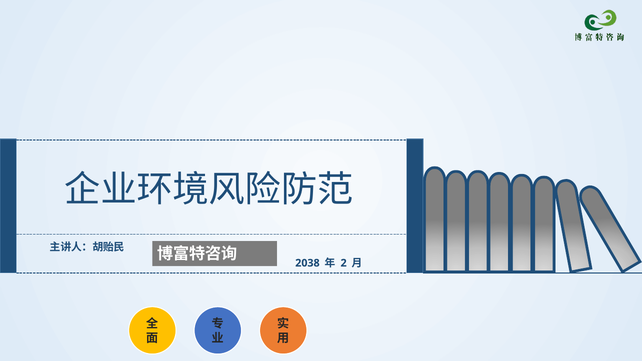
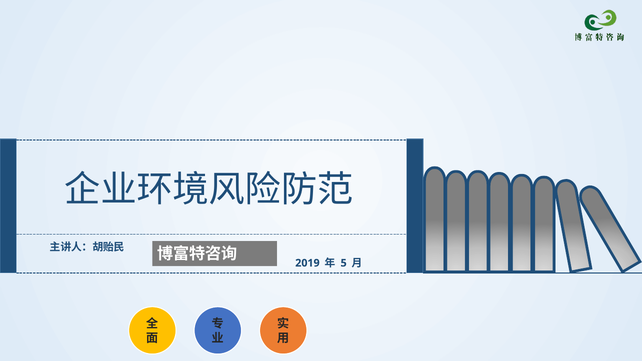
2038: 2038 -> 2019 (307, 263)
2: 2 -> 5 (344, 263)
